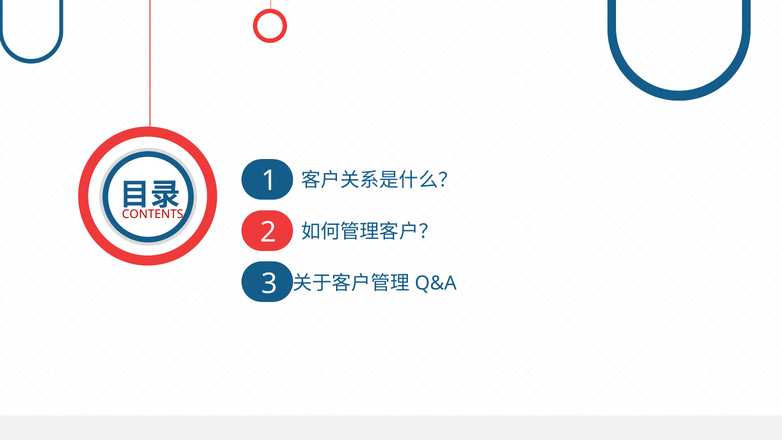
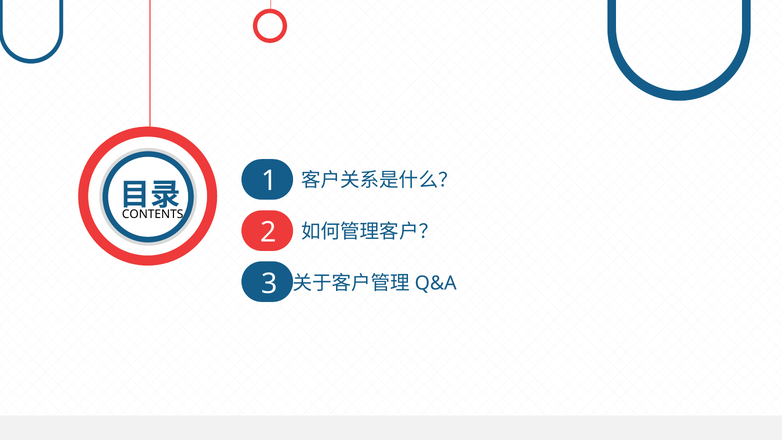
CONTENTS colour: red -> black (153, 214)
